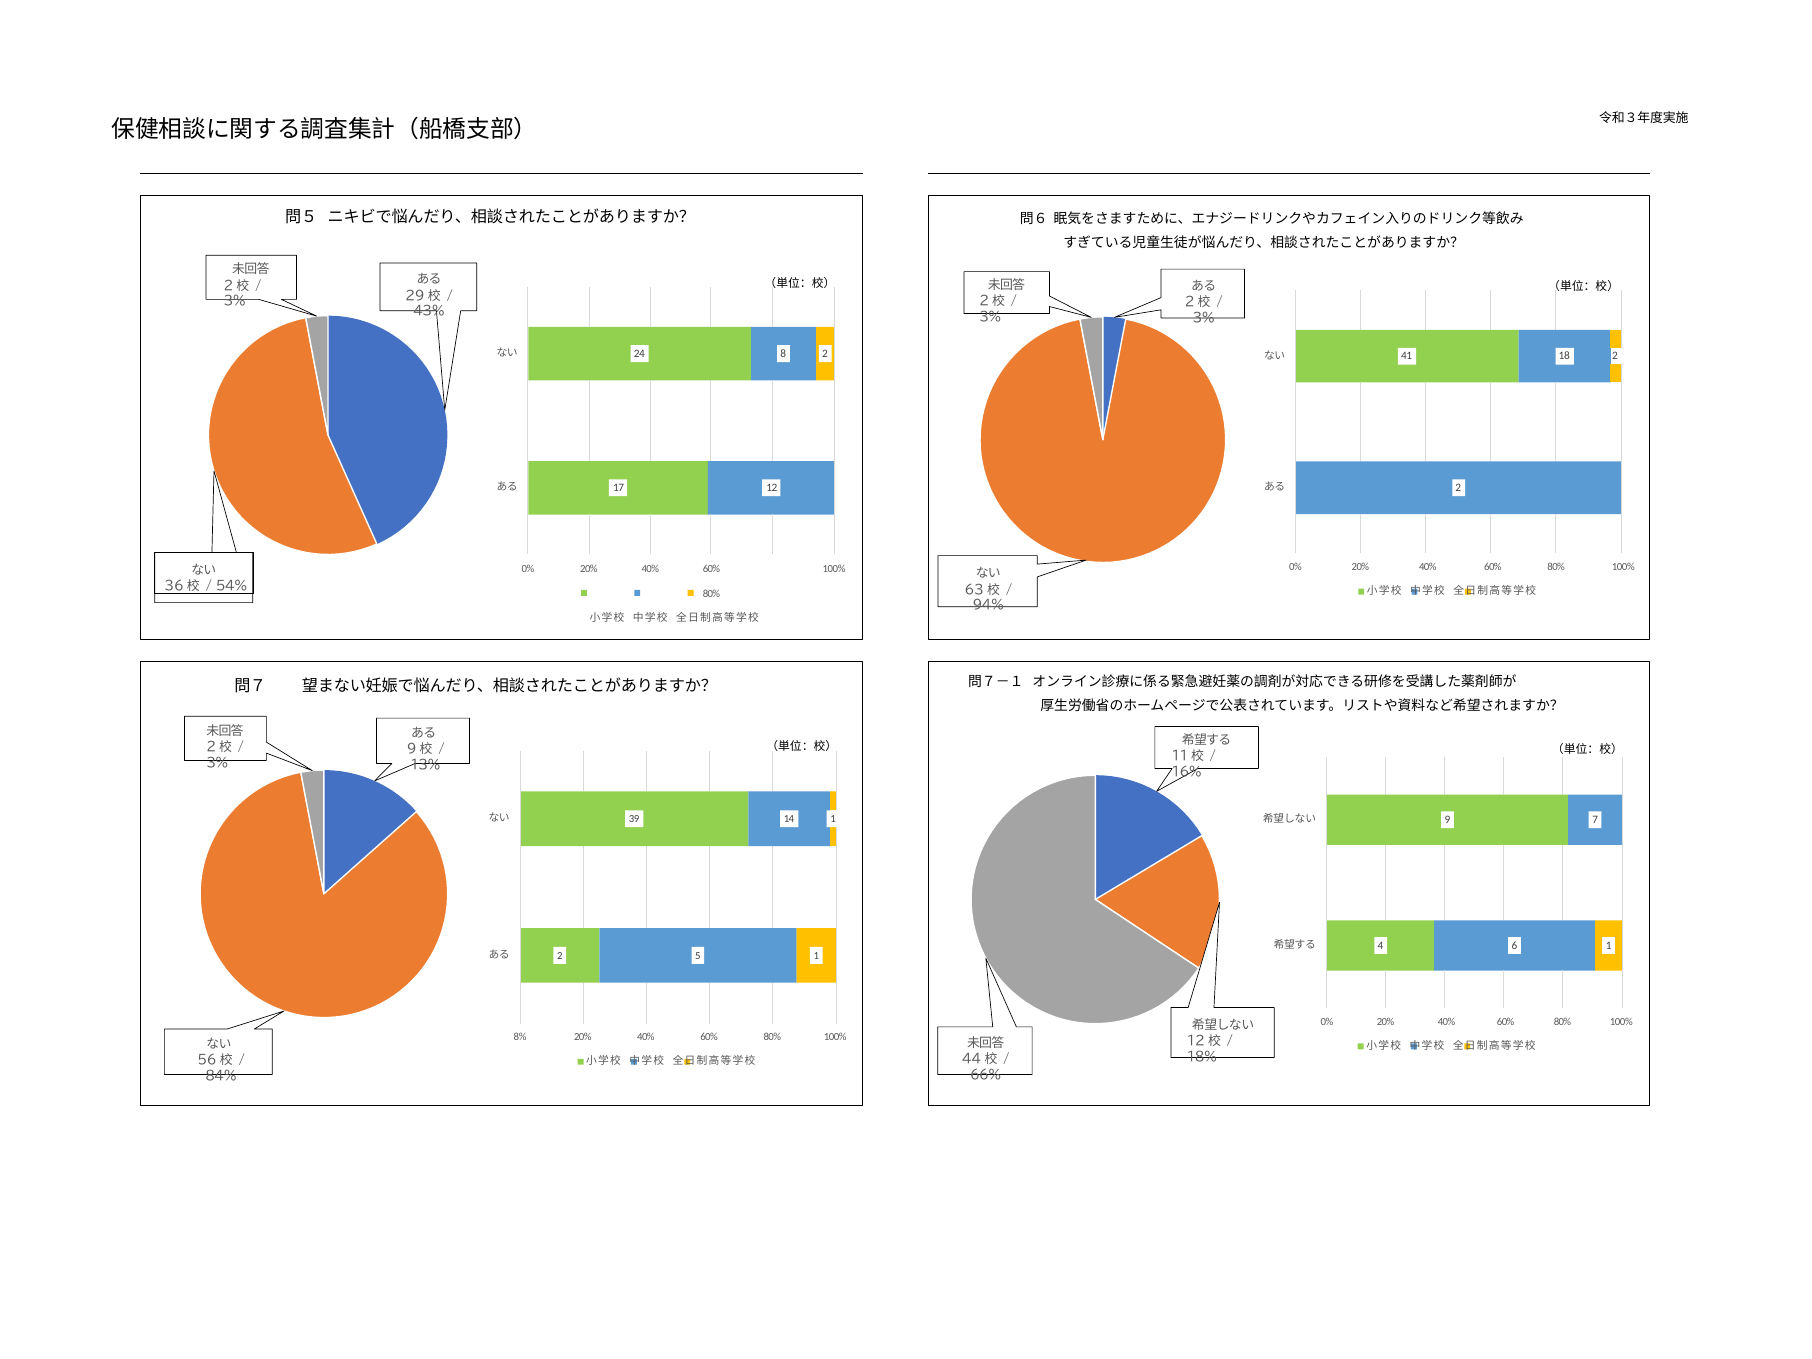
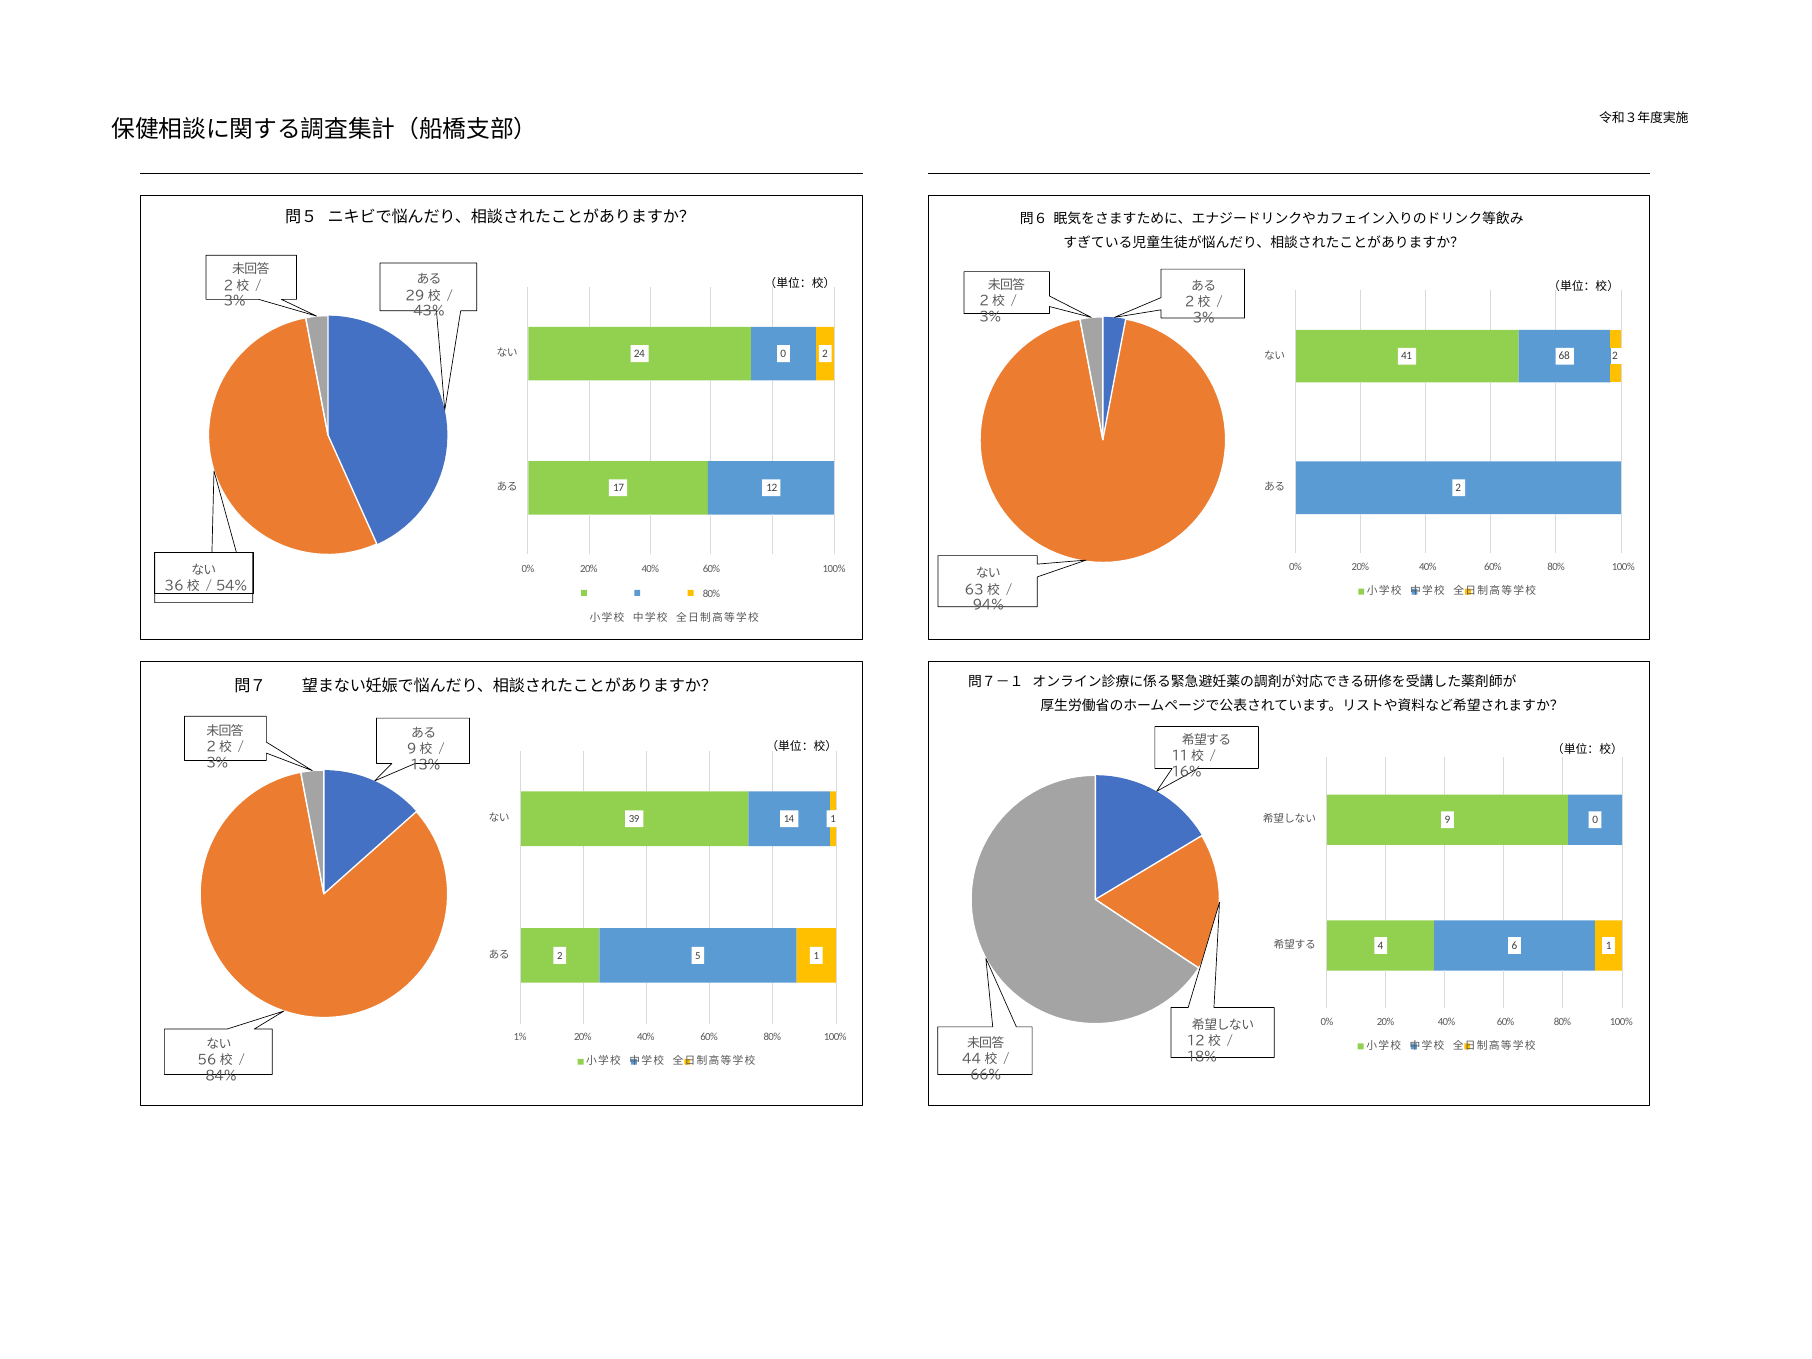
24 8: 8 -> 0 (783, 354)
18: 18 -> 68 (1564, 356)
9 7: 7 -> 0 (1595, 820)
8%: 8% -> 1% (520, 1037)
